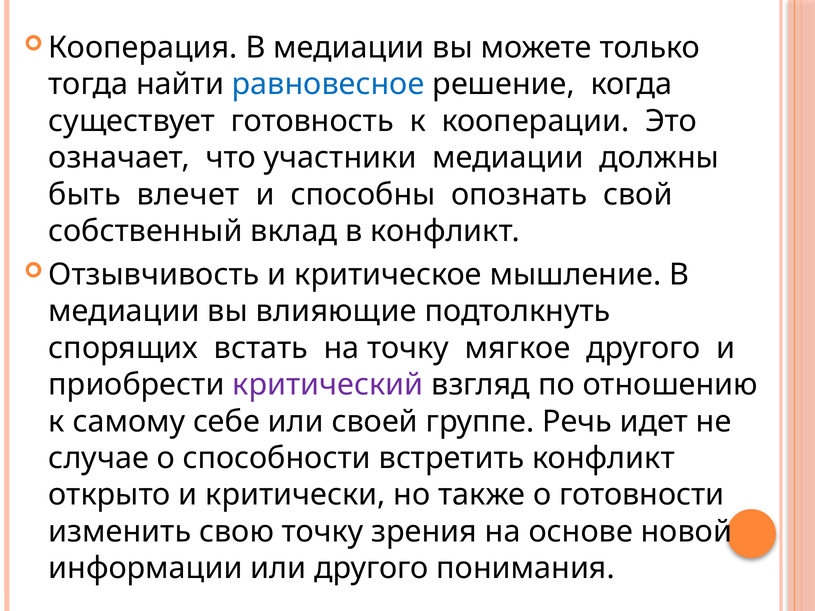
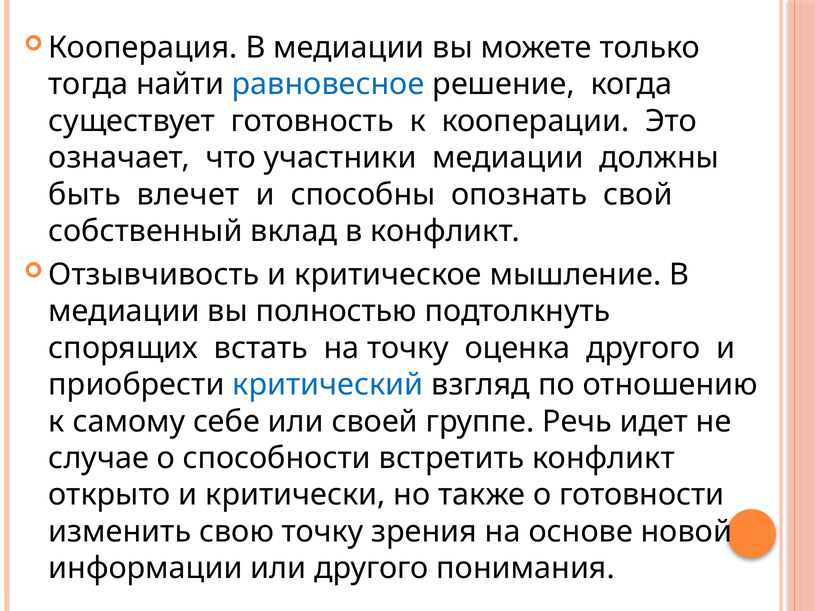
влияющие: влияющие -> полностью (336, 311)
мягкое: мягкое -> оценка (518, 348)
критический colour: purple -> blue (328, 385)
